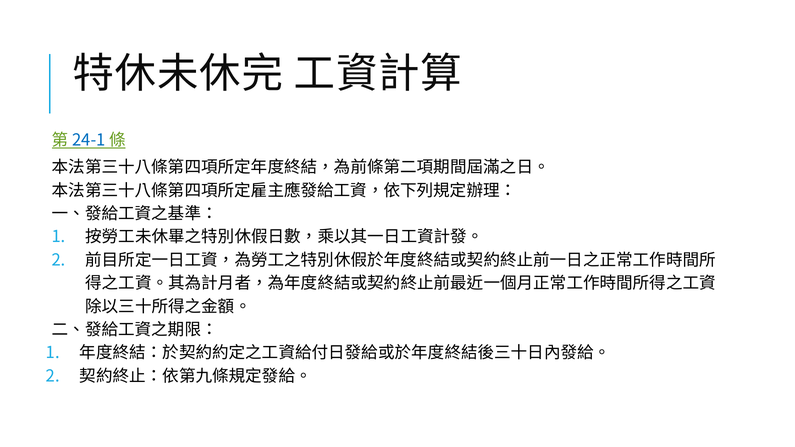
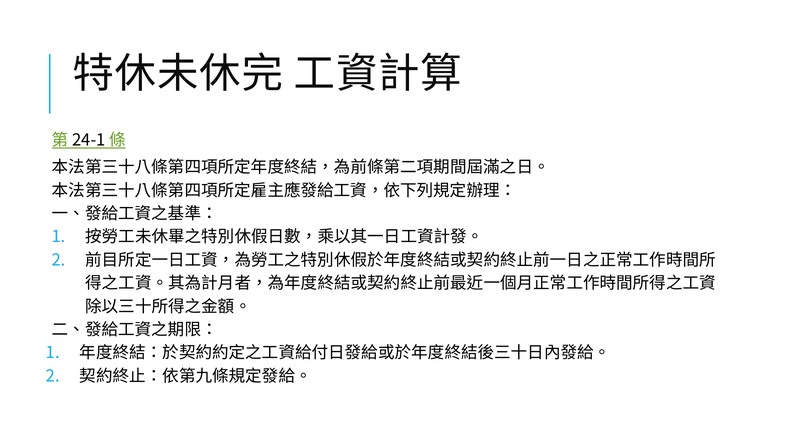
24-1 colour: blue -> black (89, 140)
